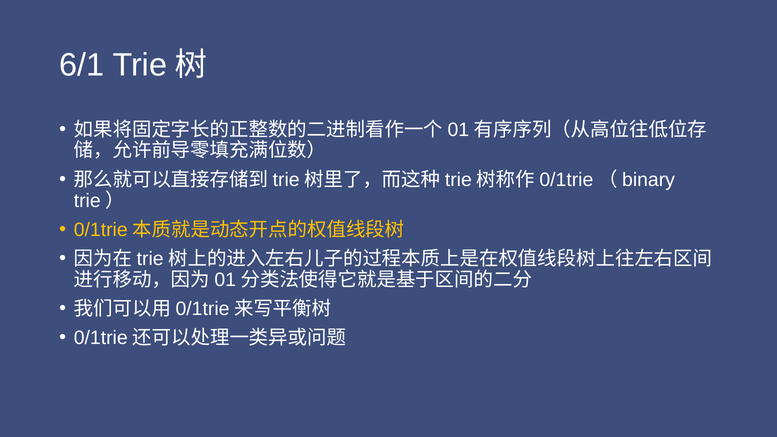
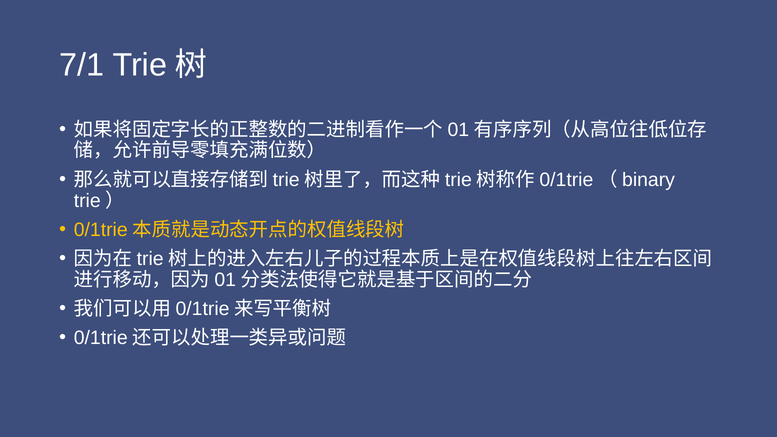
6/1: 6/1 -> 7/1 (82, 65)
